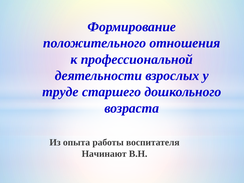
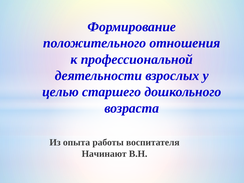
труде: труде -> целью (60, 92)
